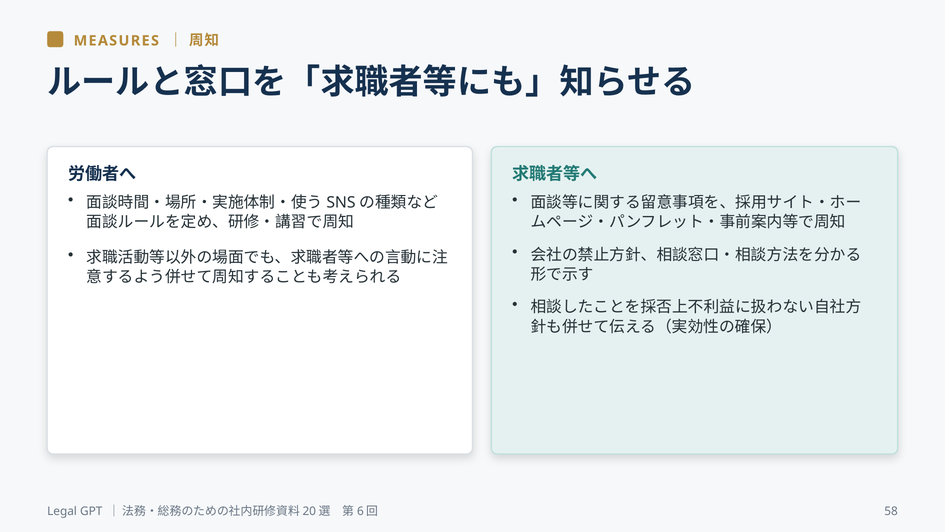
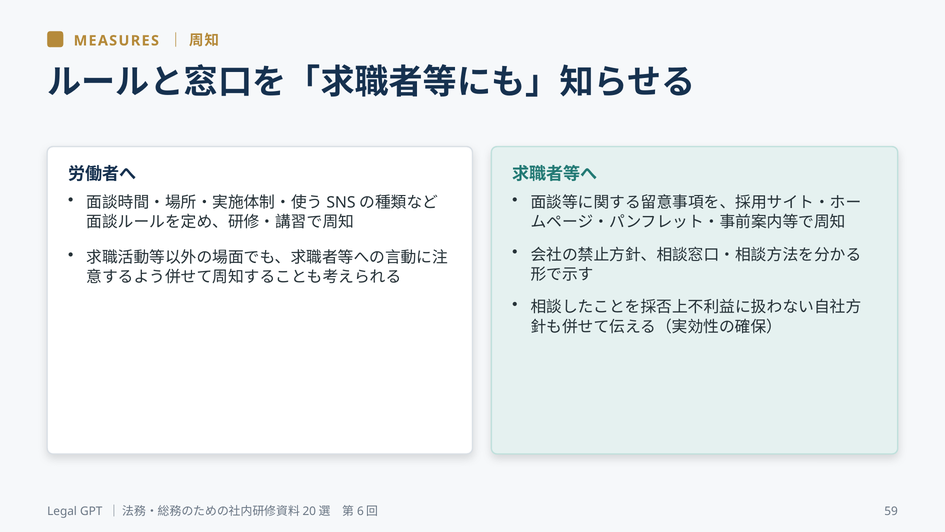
58: 58 -> 59 (891, 511)
